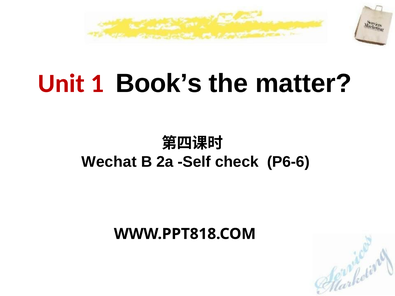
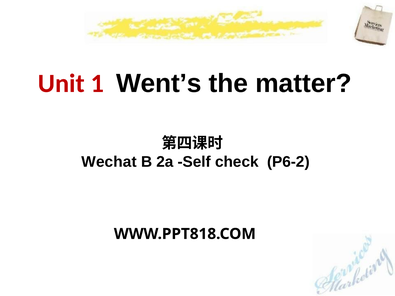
Book’s: Book’s -> Went’s (159, 83)
P6-6: P6-6 -> P6-2 (288, 162)
